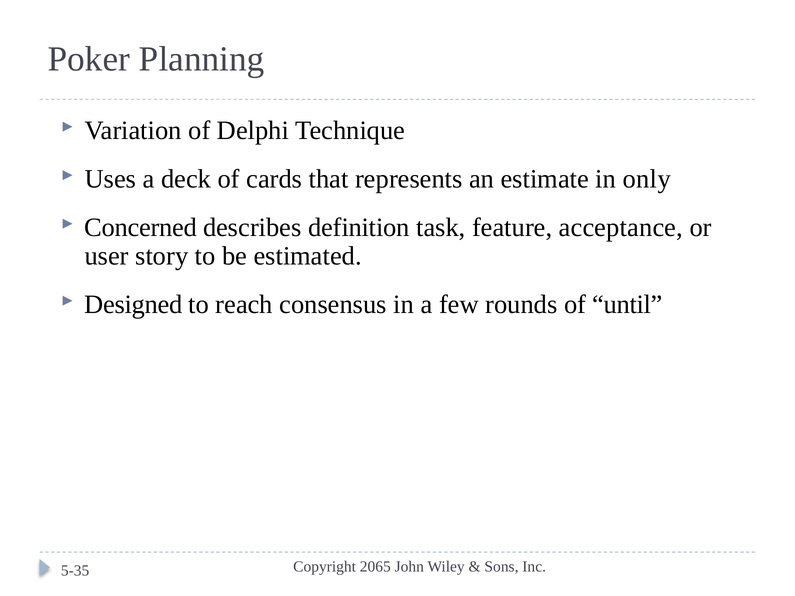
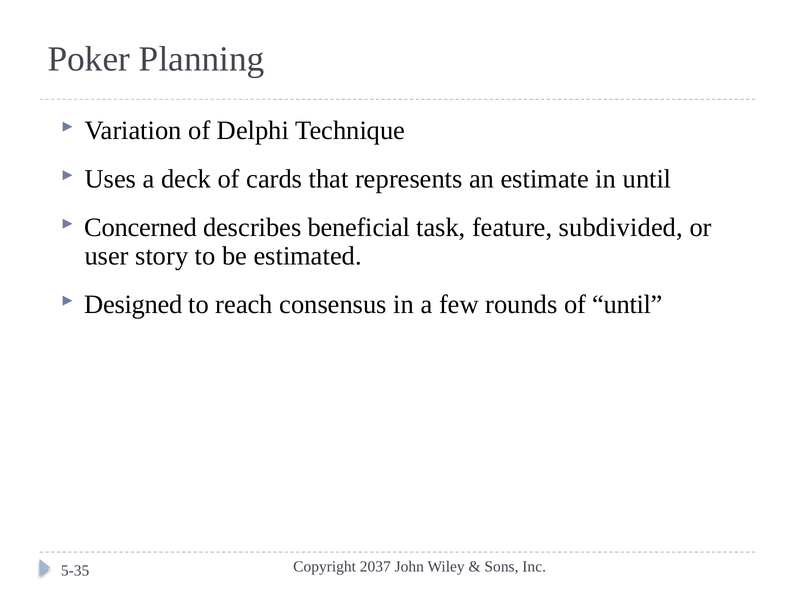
in only: only -> until (647, 179)
definition: definition -> beneficial (359, 228)
acceptance: acceptance -> subdivided (621, 228)
2065: 2065 -> 2037 (375, 567)
